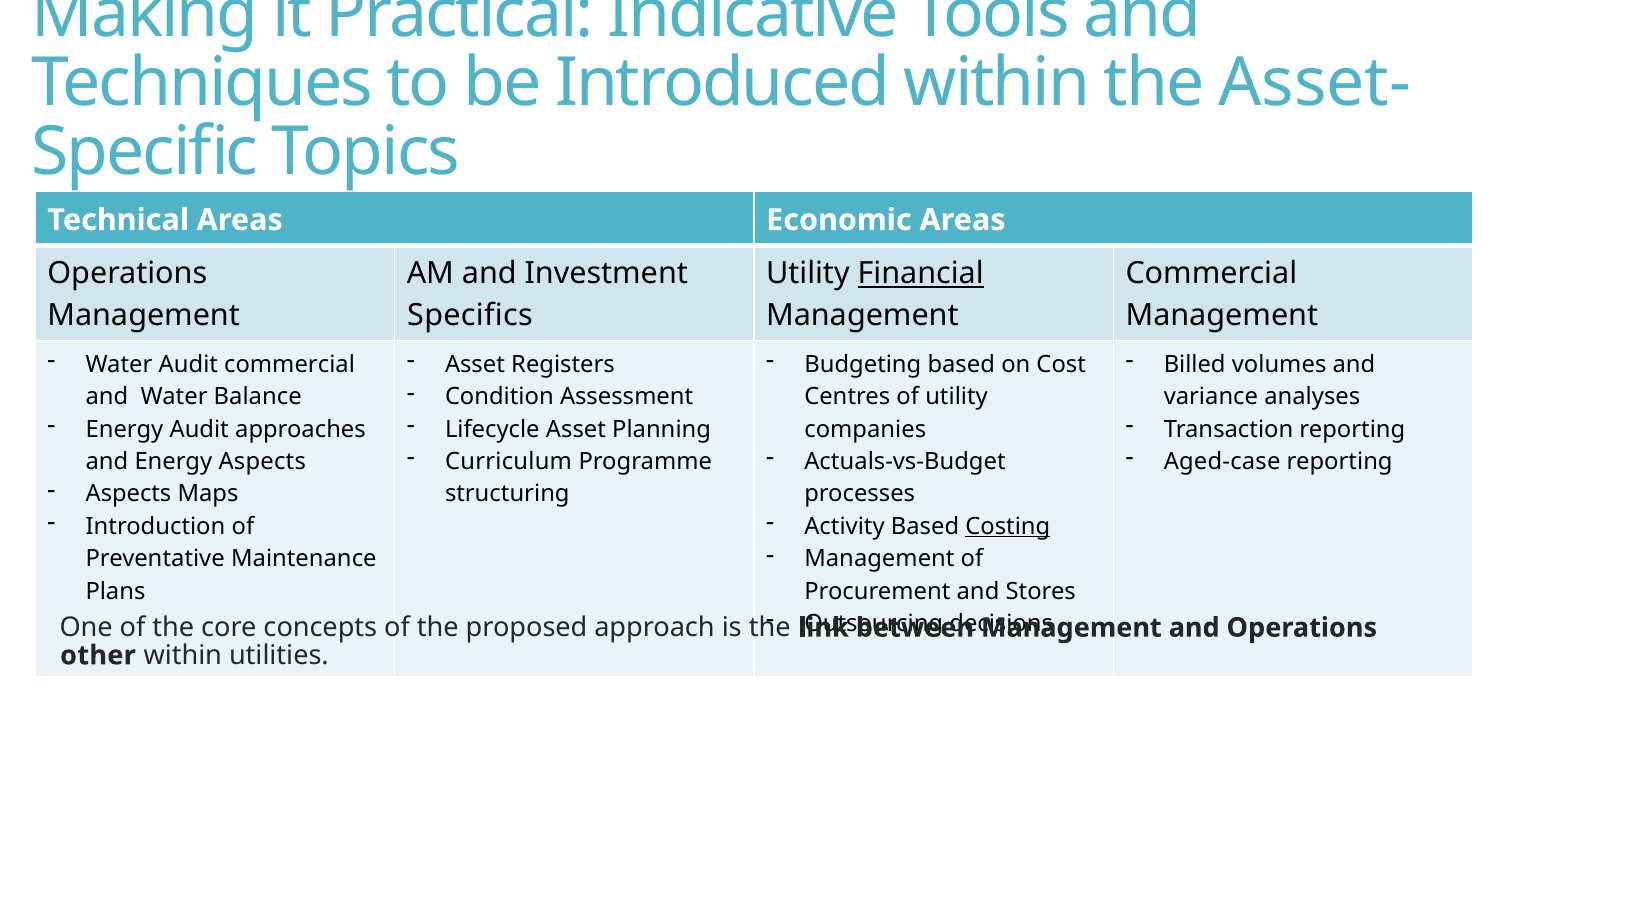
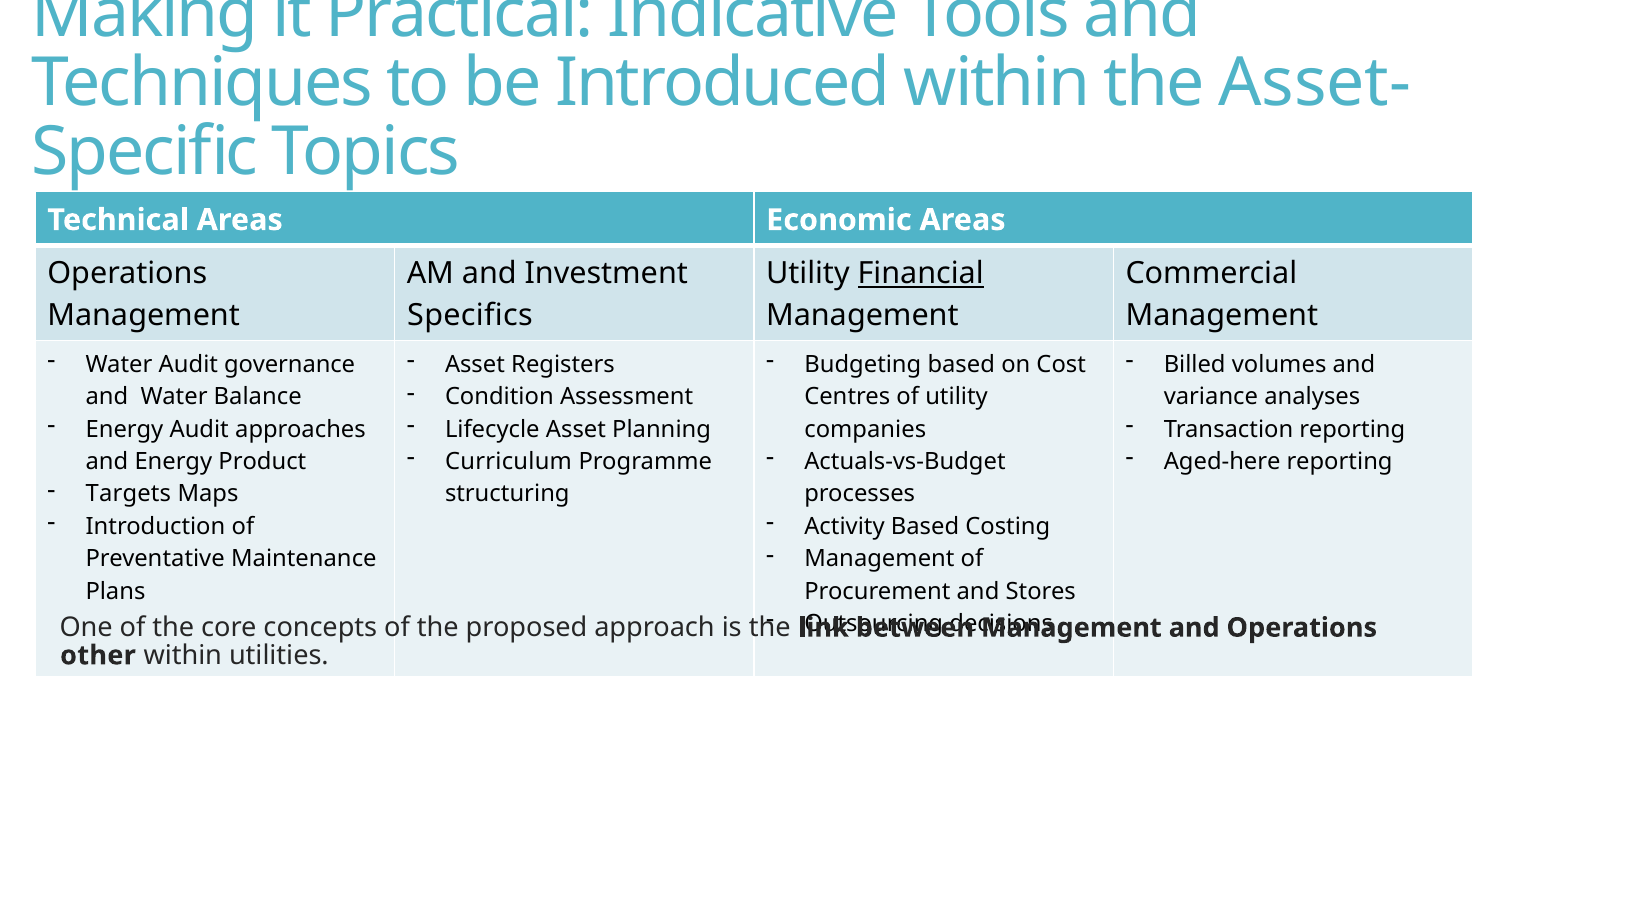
Audit commercial: commercial -> governance (290, 364)
Aged-case: Aged-case -> Aged-here (1222, 462)
Energy Aspects: Aspects -> Product (262, 462)
Aspects: Aspects -> Targets (128, 494)
Costing underline: present -> none (1008, 526)
